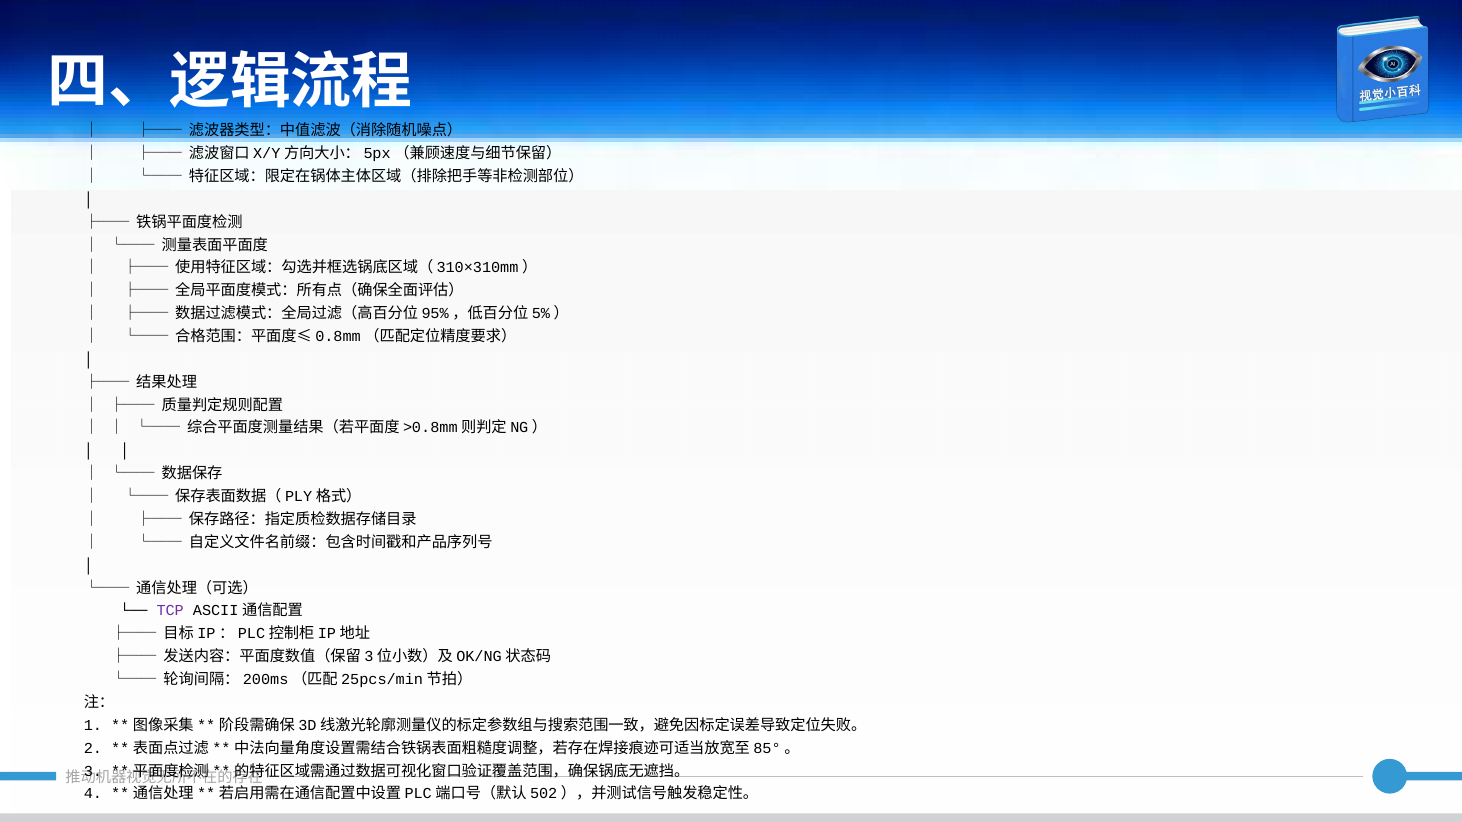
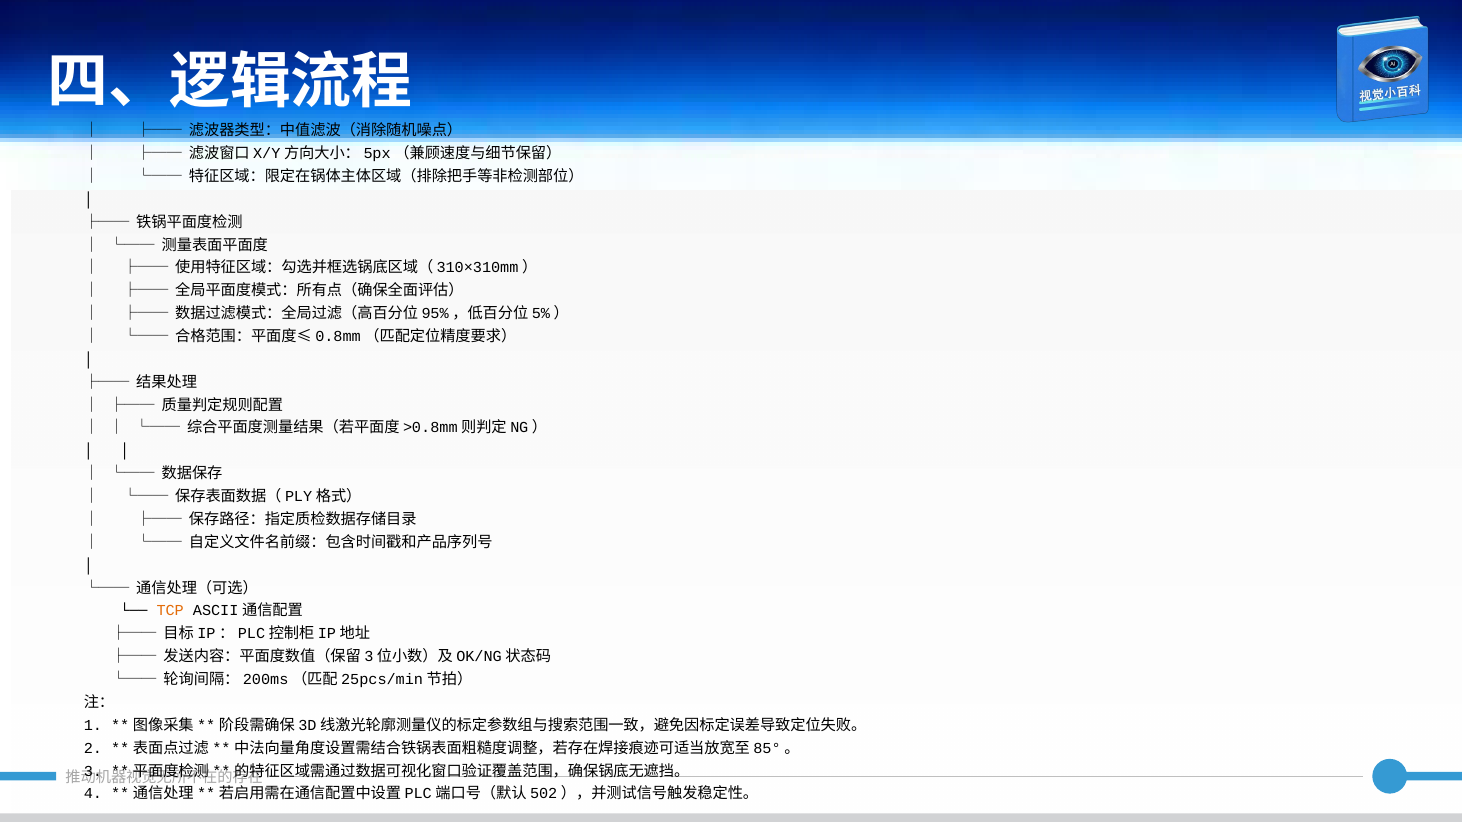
TCP colour: purple -> orange (170, 611)
